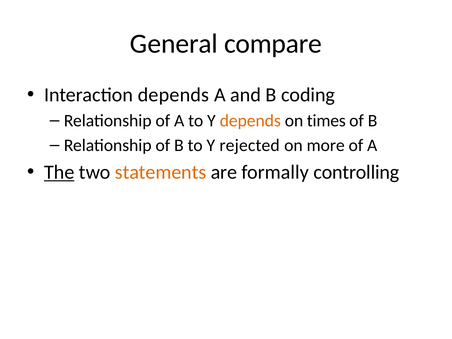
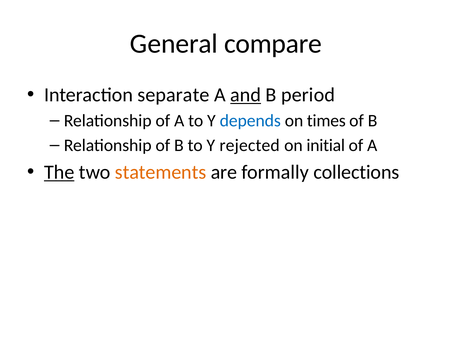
Interaction depends: depends -> separate (174, 95)
and underline: none -> present (246, 95)
coding: coding -> period (308, 95)
depends colour: orange -> blue (250, 121)
more: more -> initial (326, 145)
controlling: controlling -> collections (356, 172)
